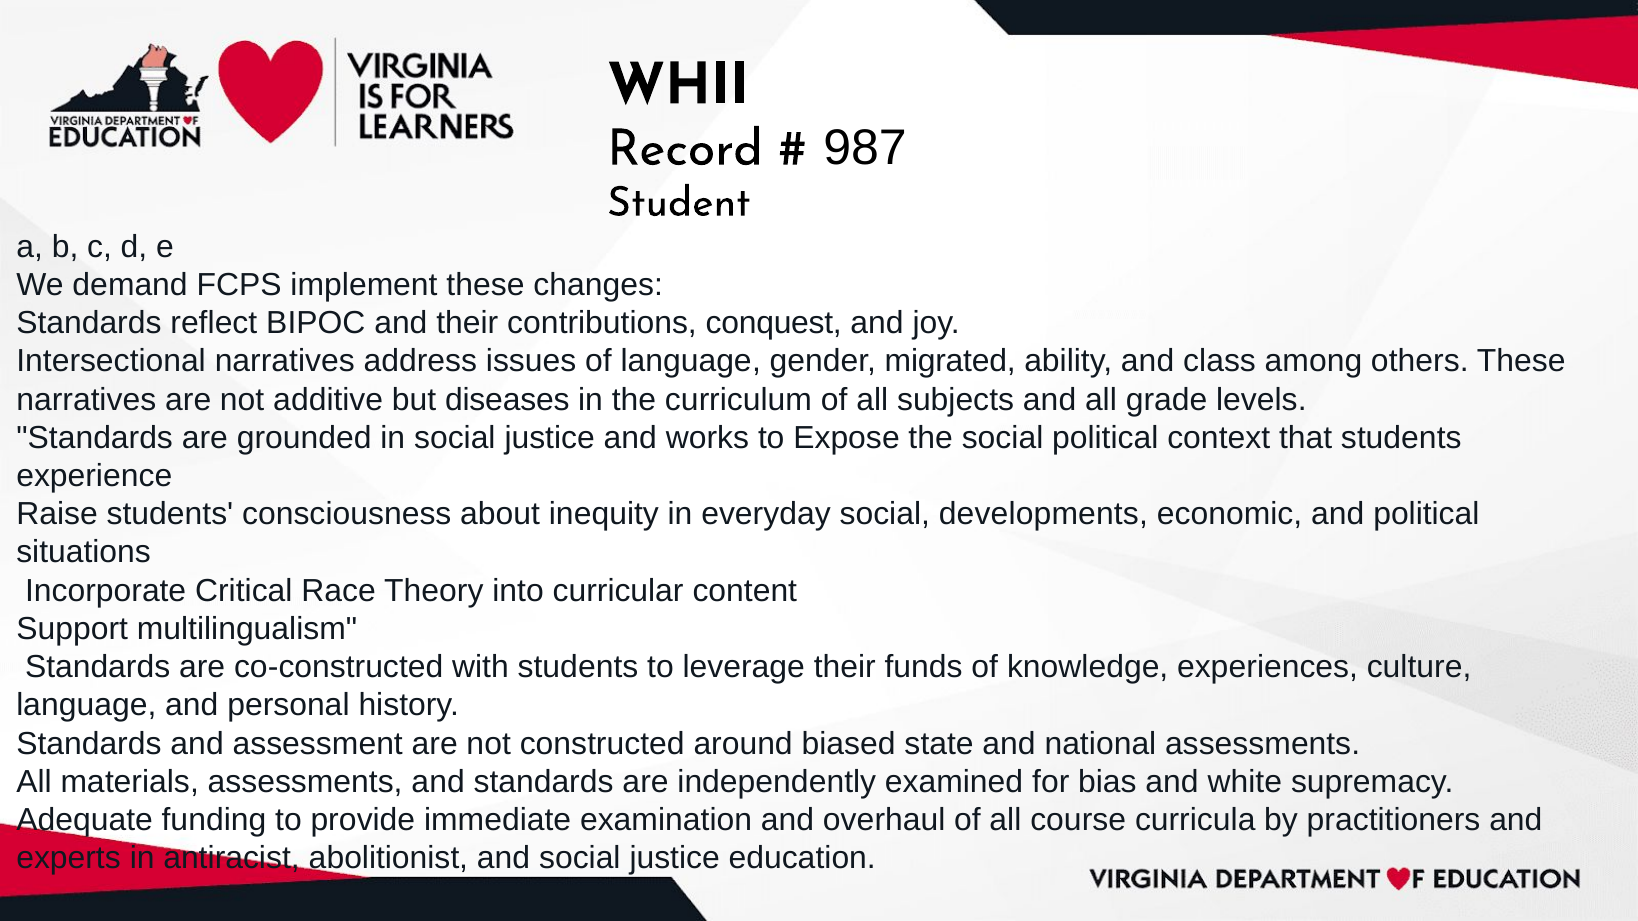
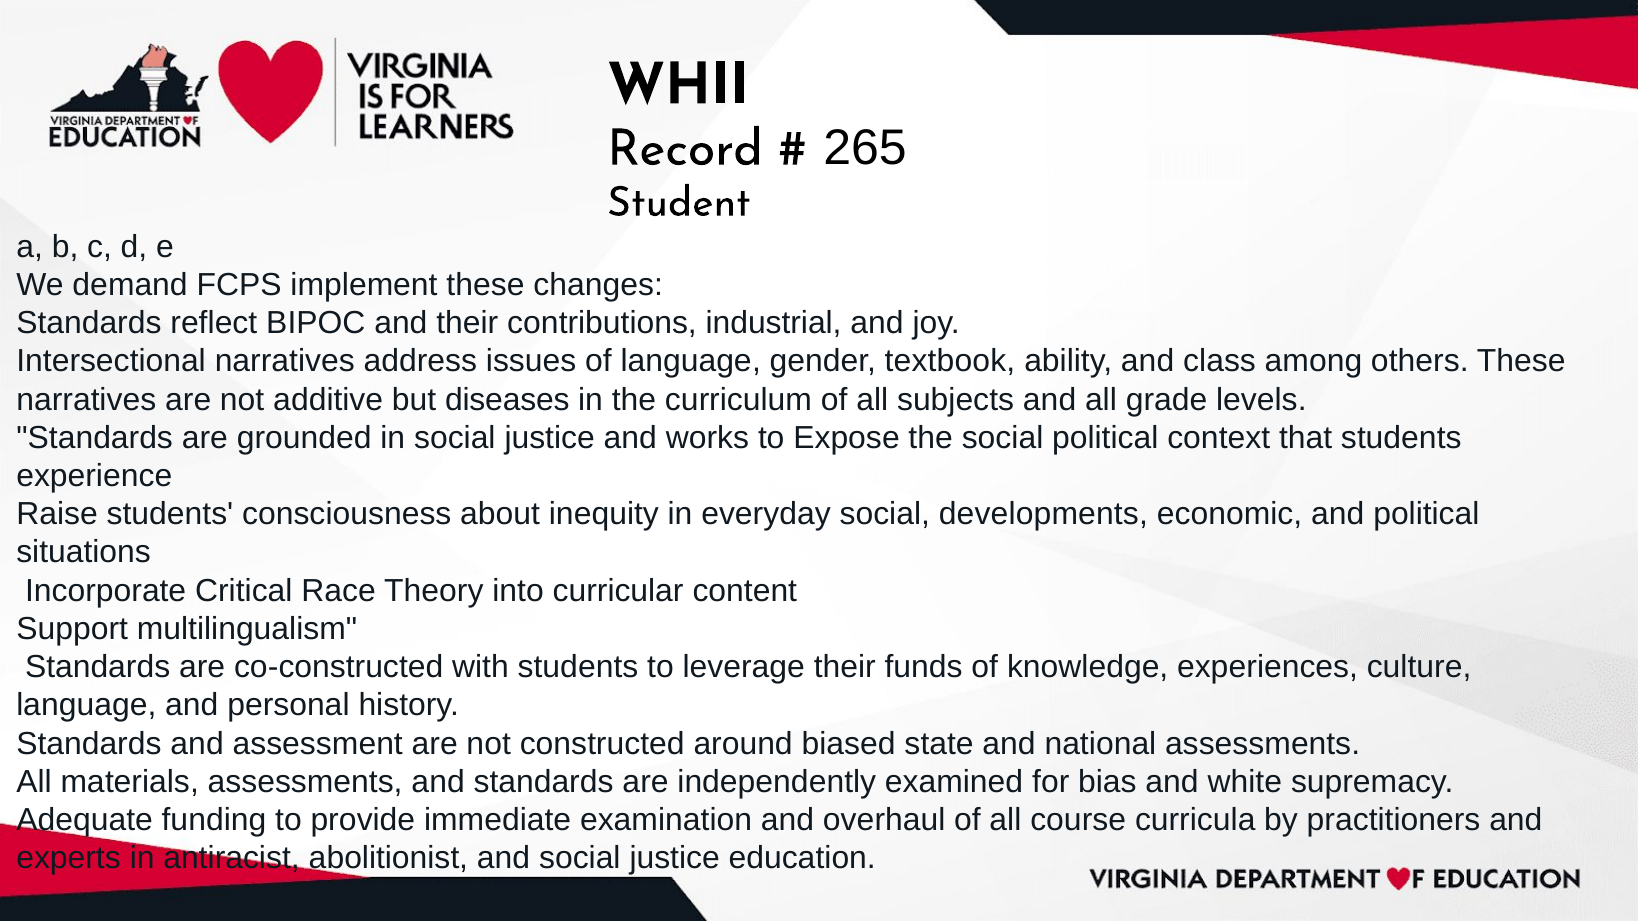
987: 987 -> 265 (865, 148)
conquest: conquest -> industrial (774, 323)
migrated: migrated -> textbook (950, 362)
